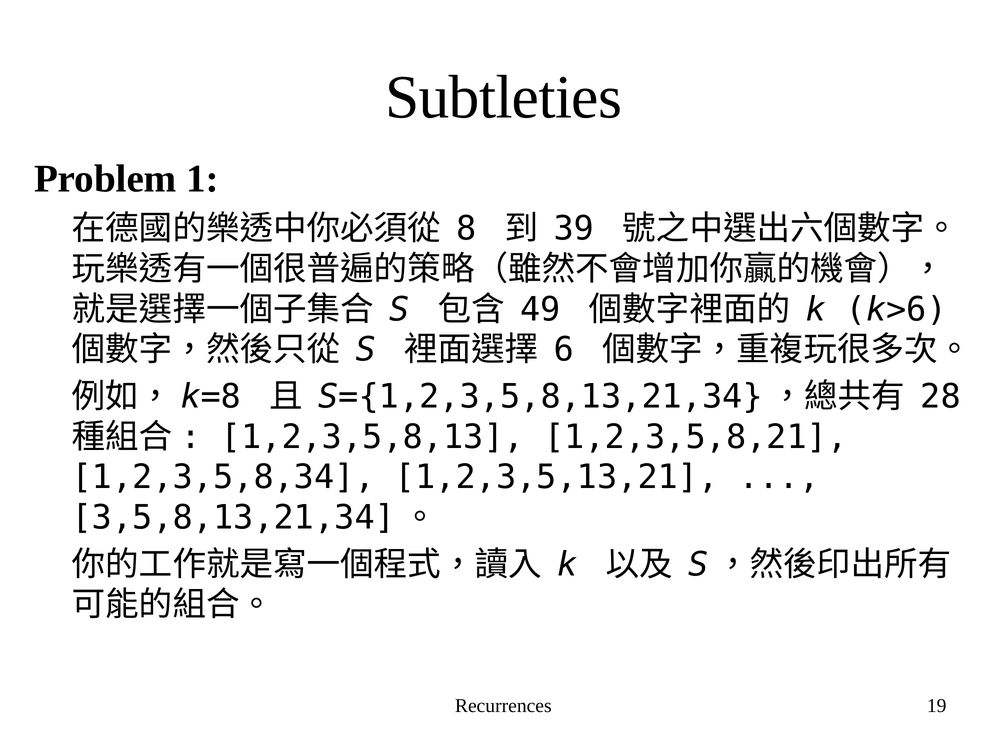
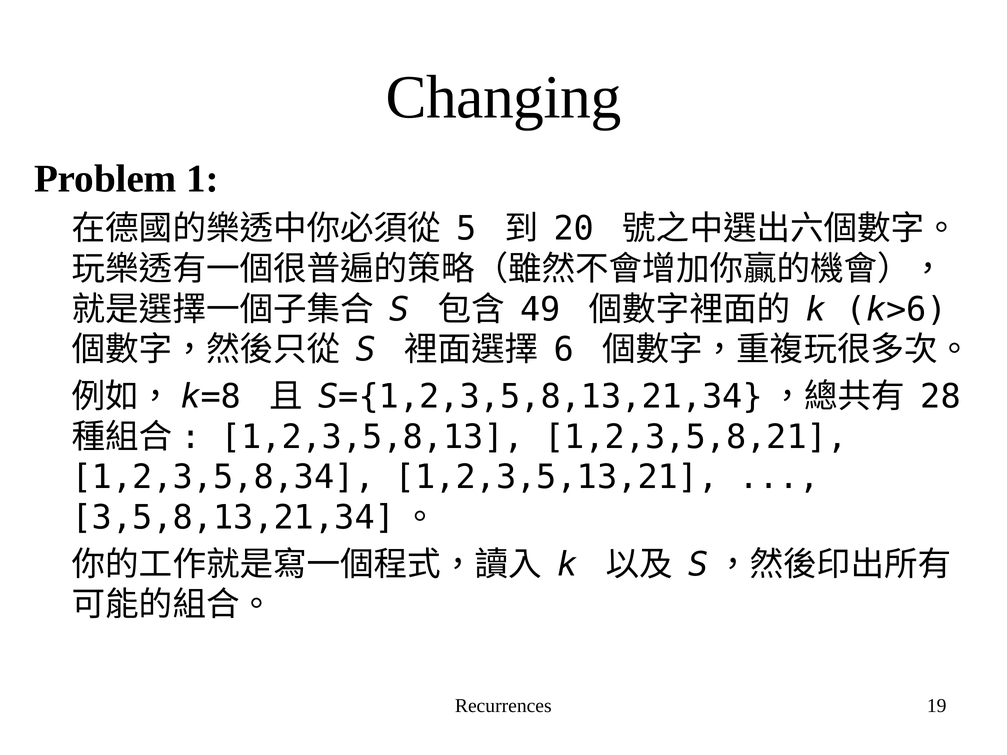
Subtleties: Subtleties -> Changing (504, 97)
8: 8 -> 5 (467, 229)
39: 39 -> 20 (574, 229)
